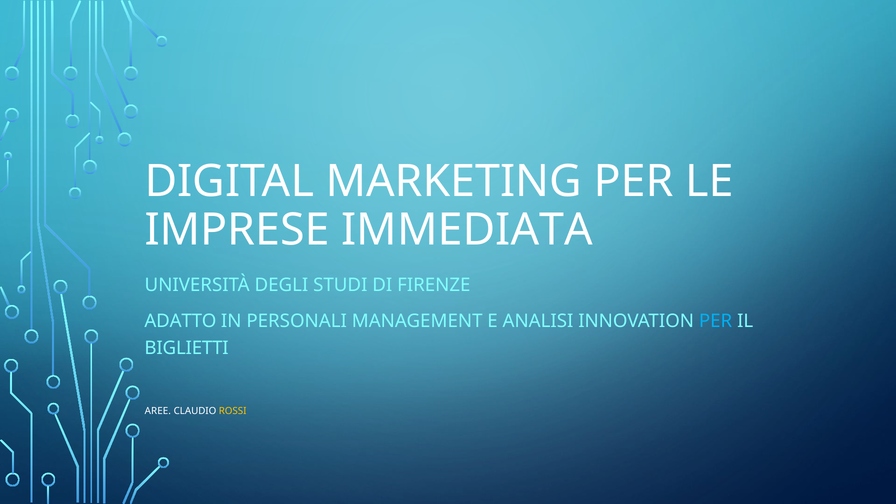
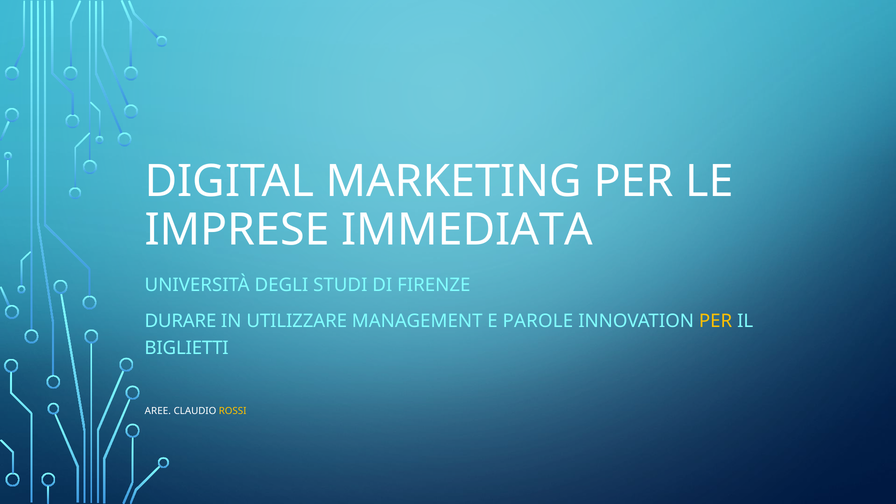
ADATTO: ADATTO -> DURARE (180, 321)
PERSONALI: PERSONALI -> UTILIZZARE (297, 321)
ANALISI: ANALISI -> PAROLE (538, 321)
PER colour: light blue -> yellow (716, 321)
